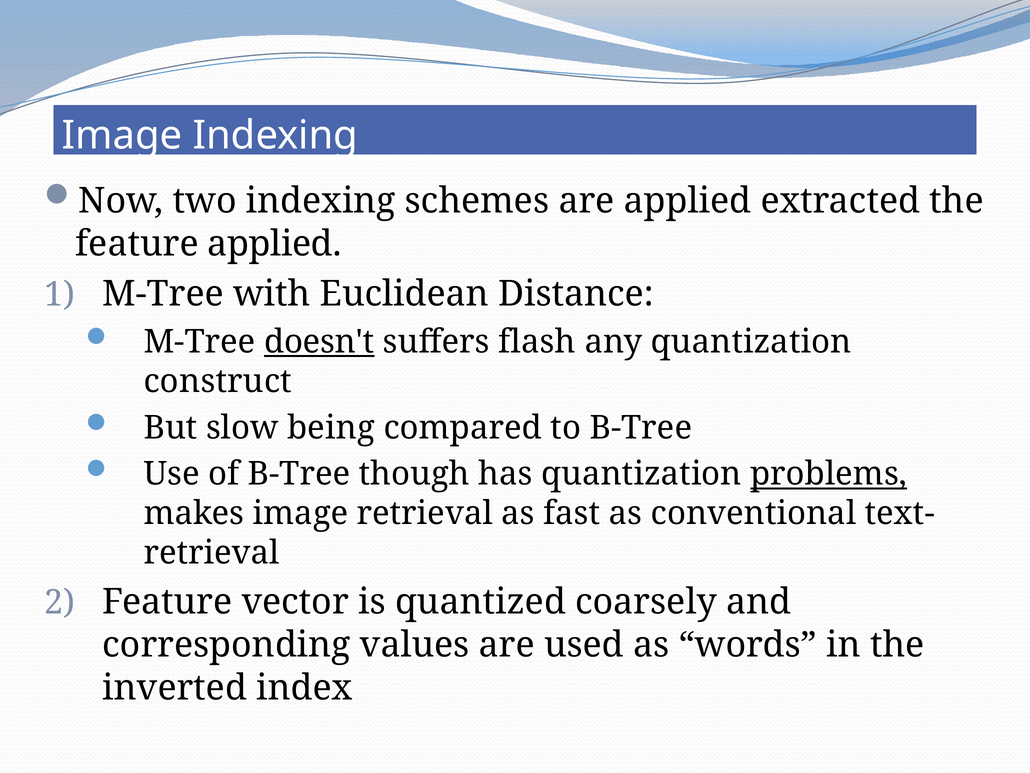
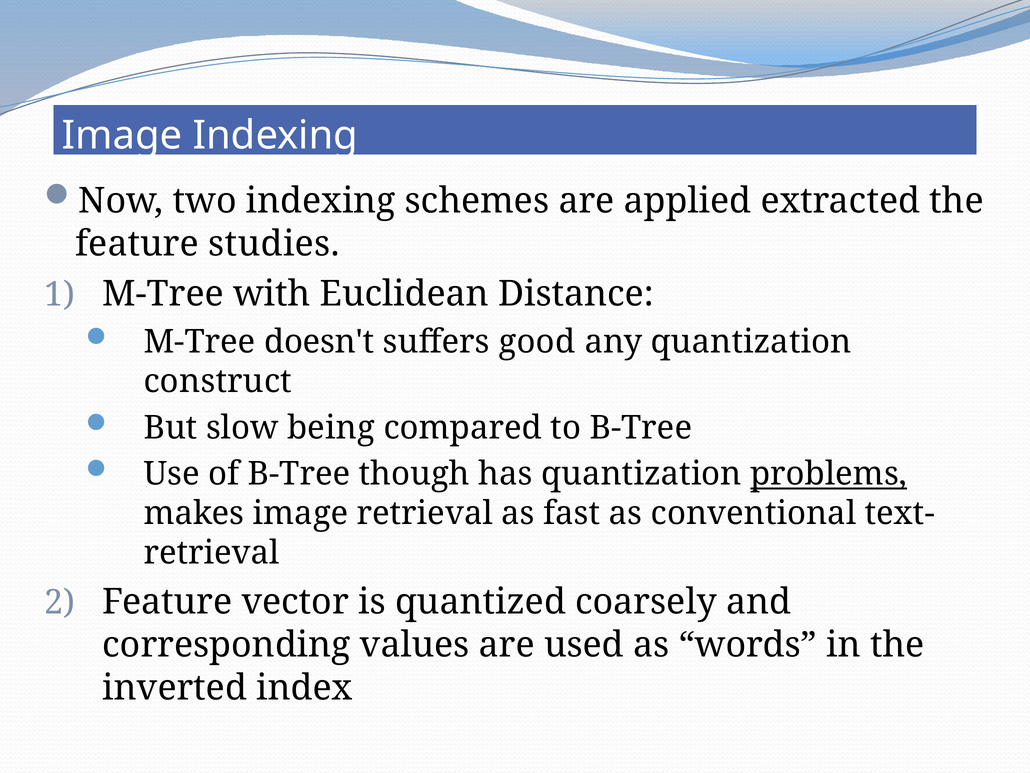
feature applied: applied -> studies (274, 244)
doesn't underline: present -> none (319, 342)
flash: flash -> good (537, 342)
